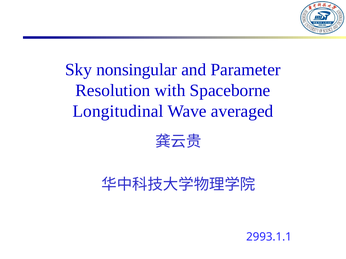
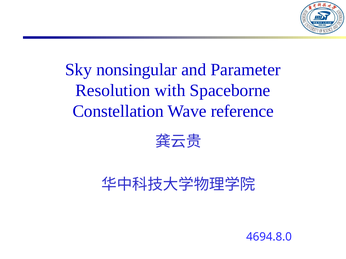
Longitudinal: Longitudinal -> Constellation (118, 111)
averaged: averaged -> reference (242, 111)
2993.1.1: 2993.1.1 -> 4694.8.0 (269, 237)
